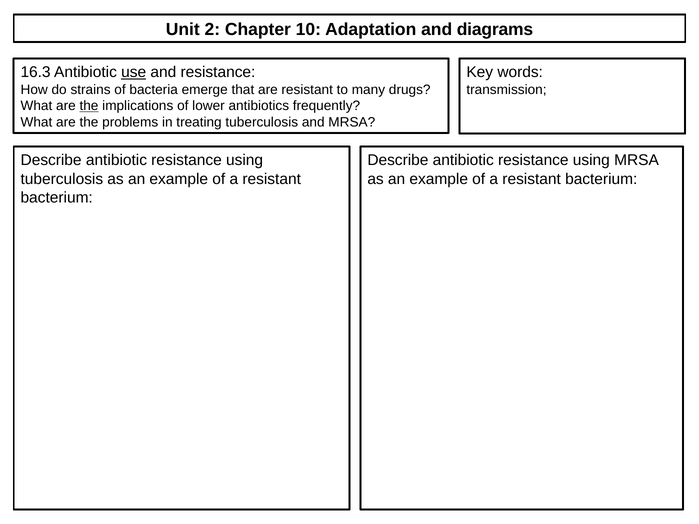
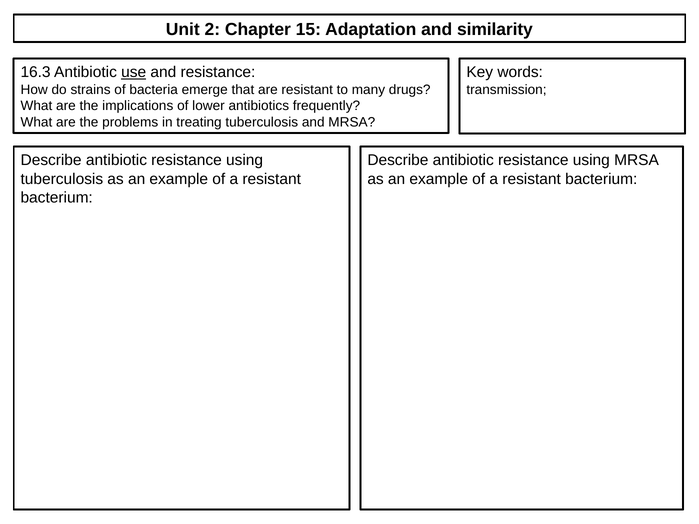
10: 10 -> 15 (308, 30)
diagrams: diagrams -> similarity (495, 30)
the underline: present -> none (89, 106)
